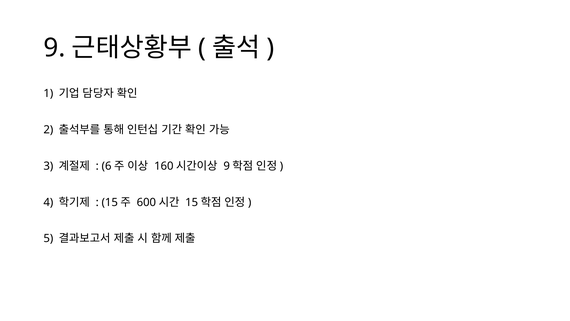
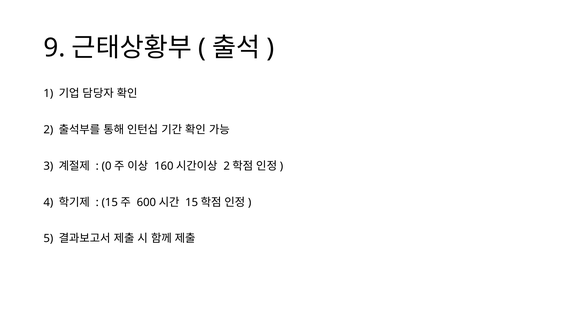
6: 6 -> 0 (107, 166)
9: 9 -> 2 (227, 166)
